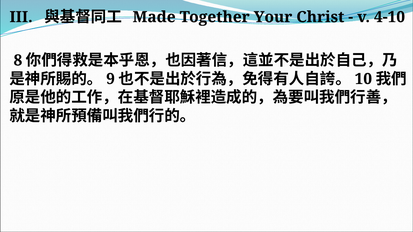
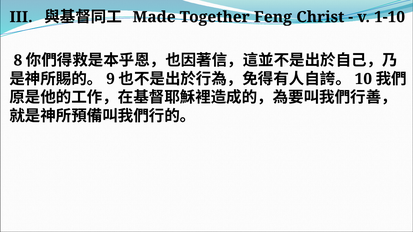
Your: Your -> Feng (273, 17)
4-10: 4-10 -> 1-10 (390, 17)
